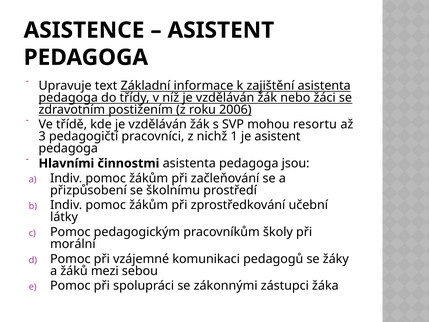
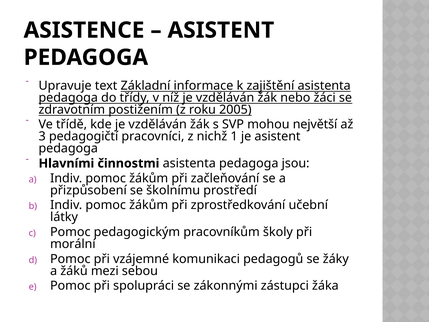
2006: 2006 -> 2005 (235, 110)
resortu: resortu -> největší (315, 124)
